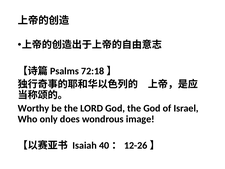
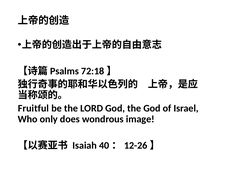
Worthy: Worthy -> Fruitful (33, 108)
